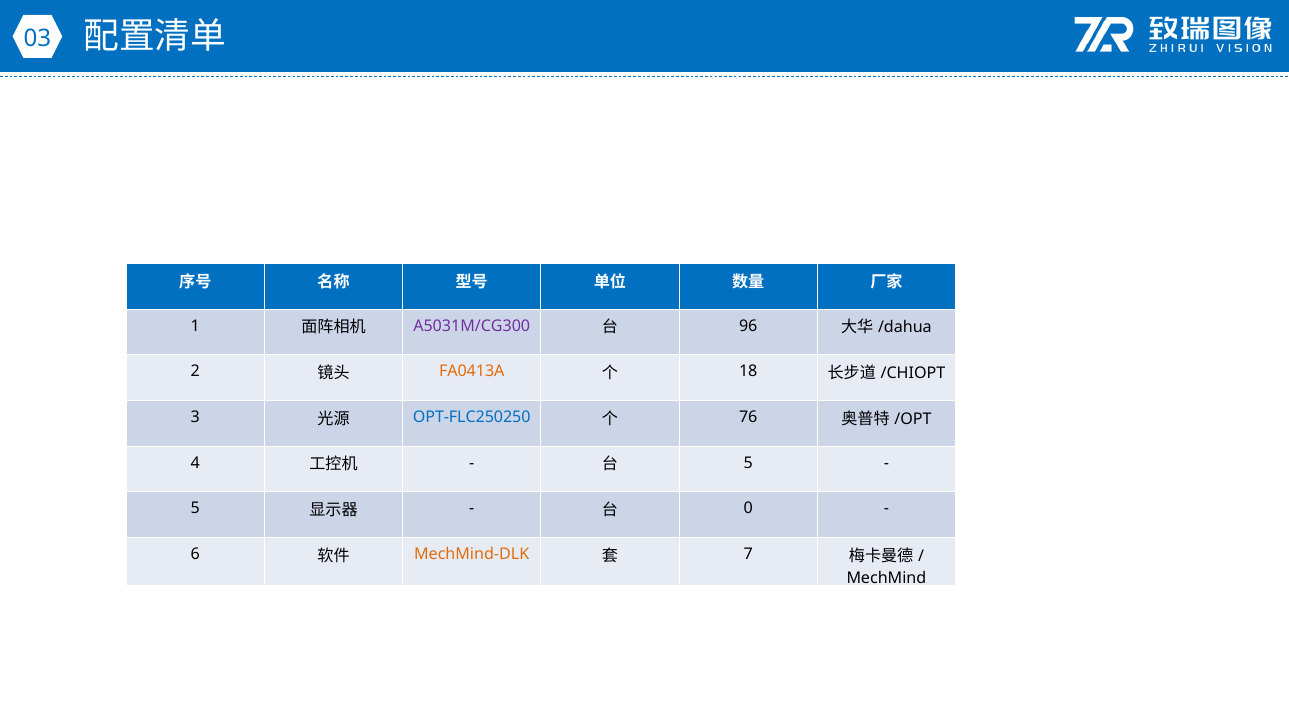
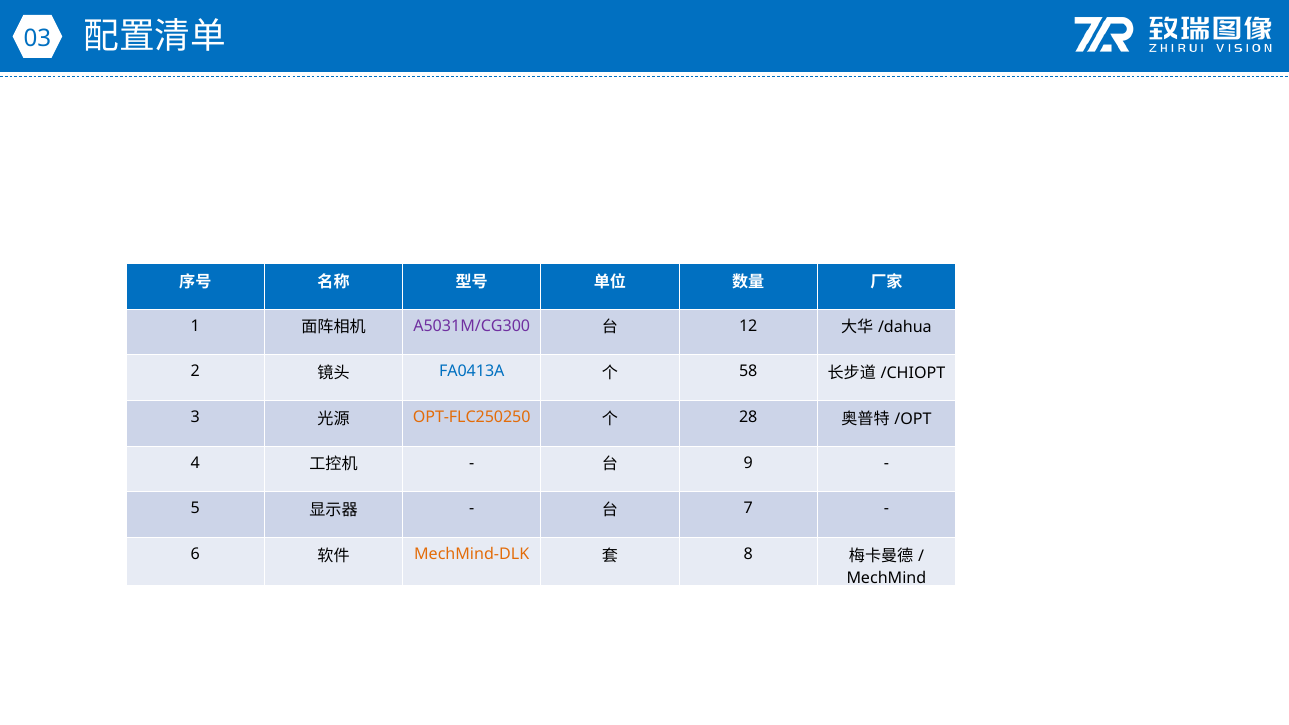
96: 96 -> 12 (748, 326)
FA0413A colour: orange -> blue (472, 372)
18: 18 -> 58 (748, 372)
OPT-FLC250250 colour: blue -> orange (472, 417)
76: 76 -> 28 (748, 417)
5: 5 -> 9 (748, 463)
0: 0 -> 7 (748, 509)
7: 7 -> 8 (748, 554)
